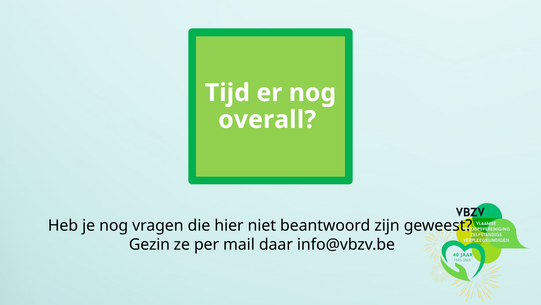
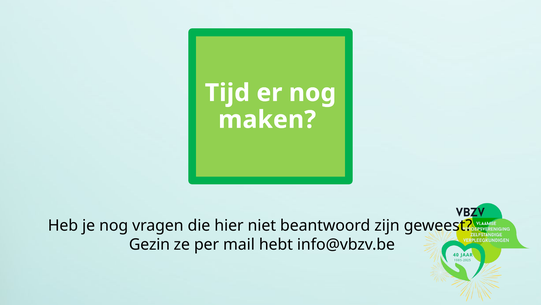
overall: overall -> maken (267, 119)
daar: daar -> hebt (276, 244)
